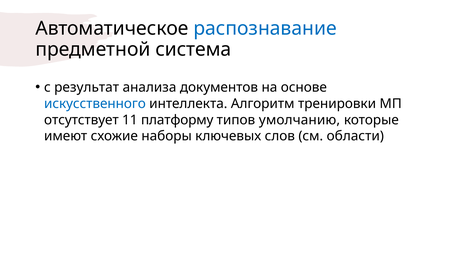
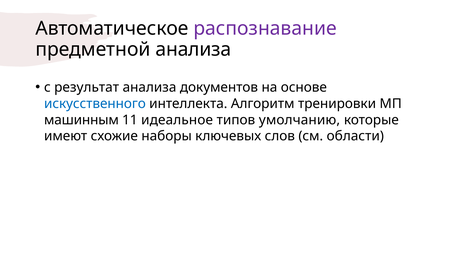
распознавание colour: blue -> purple (265, 29)
предметной система: система -> анализа (193, 49)
отсутствует: отсутствует -> машинным (81, 120)
платформу: платформу -> идеальное (177, 120)
